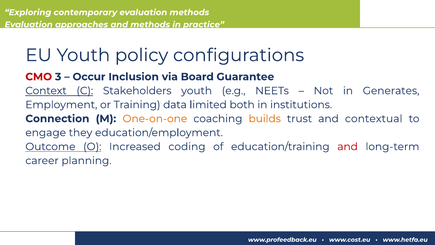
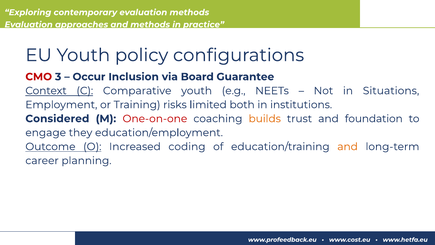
Stakeholders: Stakeholders -> Comparative (137, 91)
Generates: Generates -> Situations (391, 91)
data: data -> risks (175, 105)
Connection: Connection -> Considered (57, 119)
One-on-one colour: orange -> red (155, 119)
contextual: contextual -> foundation (374, 119)
and colour: red -> orange (348, 146)
